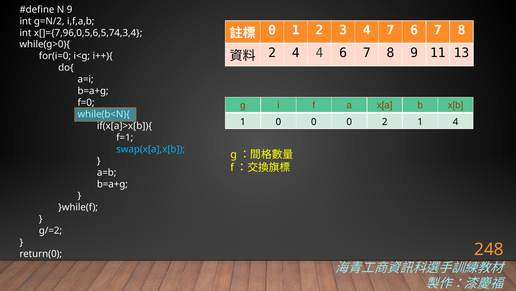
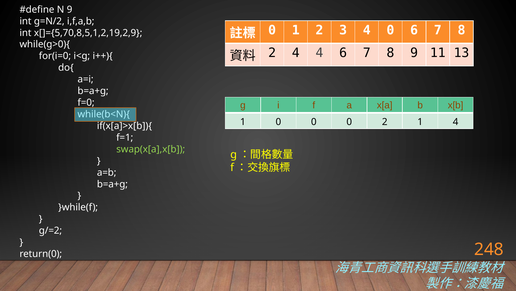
4 7: 7 -> 0 (390, 30)
x[]={7,96,0,5,6,5,74,3,4: x[]={7,96,0,5,6,5,74,3,4 -> x[]={5,70,8,5,1,2,19,2,9 (88, 33)
swap(x[a],x[b colour: light blue -> light green (151, 149)
